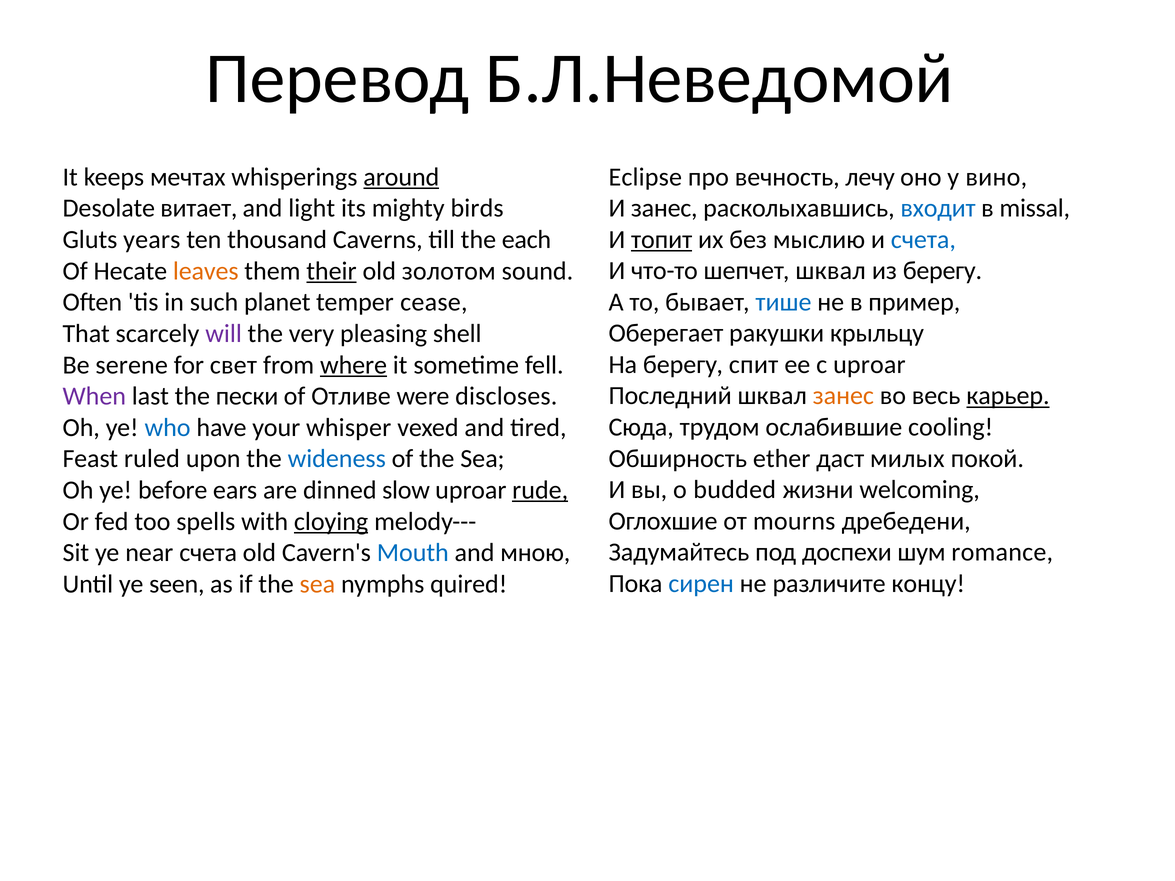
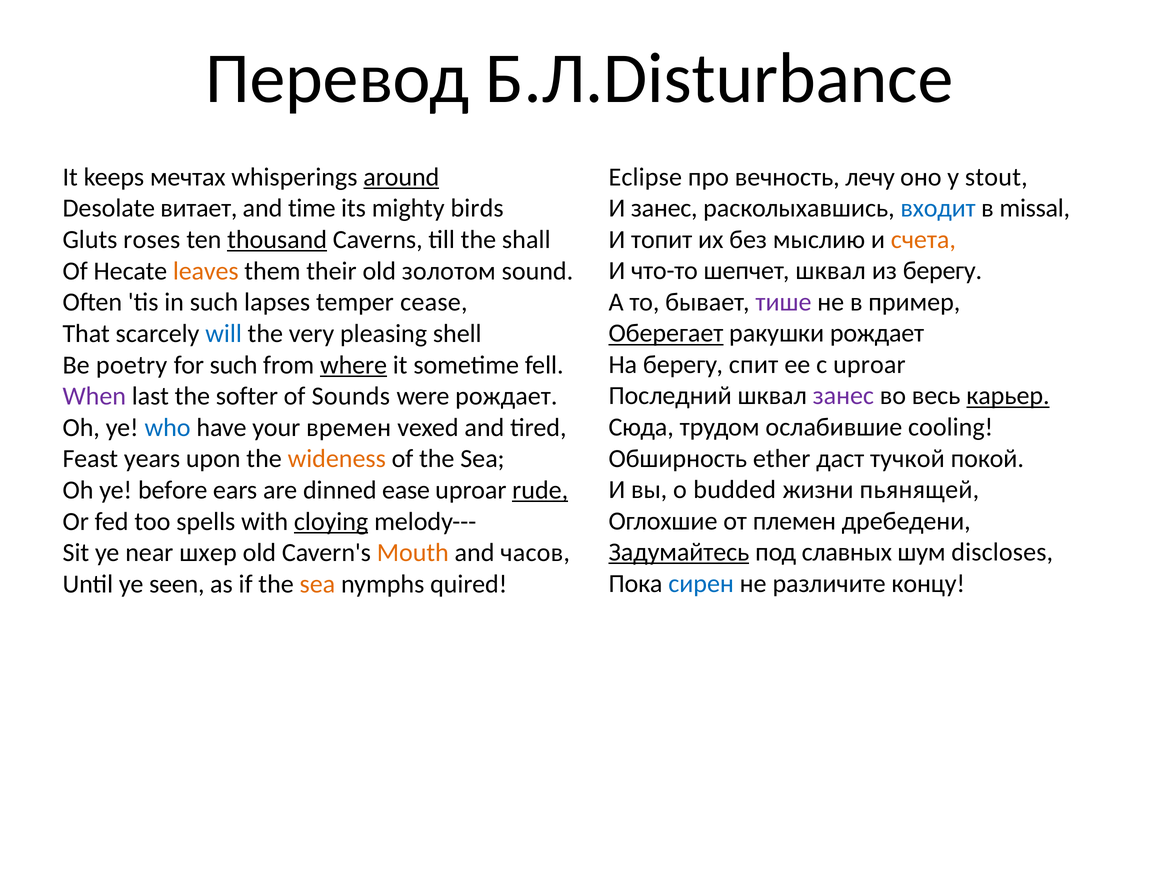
Б.Л.Неведомой: Б.Л.Неведомой -> Б.Л.Disturbance (719, 78)
вино: вино -> stout (996, 177)
light: light -> time (312, 208)
топит underline: present -> none (662, 240)
счета colour: blue -> orange (923, 240)
years: years -> roses (152, 240)
thousand underline: none -> present (277, 240)
each: each -> shall (526, 240)
their underline: present -> none (331, 271)
тише colour: blue -> purple (783, 302)
planet: planet -> lapses (277, 302)
Оберегает underline: none -> present (666, 333)
ракушки крыльцу: крыльцу -> рождает (877, 333)
will colour: purple -> blue (224, 334)
serene: serene -> poetry (132, 365)
for свет: свет -> such (234, 365)
занес colour: orange -> purple (843, 396)
пески: пески -> softer (247, 396)
Отливе: Отливе -> Sounds (351, 396)
were discloses: discloses -> рождает (506, 396)
whisper: whisper -> времен (349, 428)
милых: милых -> тучкой (907, 459)
ruled: ruled -> years (152, 459)
wideness colour: blue -> orange (337, 459)
welcoming: welcoming -> пьянящей (919, 490)
slow: slow -> ease (406, 490)
mourns: mourns -> племен (794, 521)
Задумайтесь underline: none -> present (679, 552)
доспехи: доспехи -> славных (847, 552)
romance: romance -> discloses (1002, 552)
near счета: счета -> шхер (208, 553)
Mouth colour: blue -> orange (413, 553)
мною: мною -> часов (535, 553)
